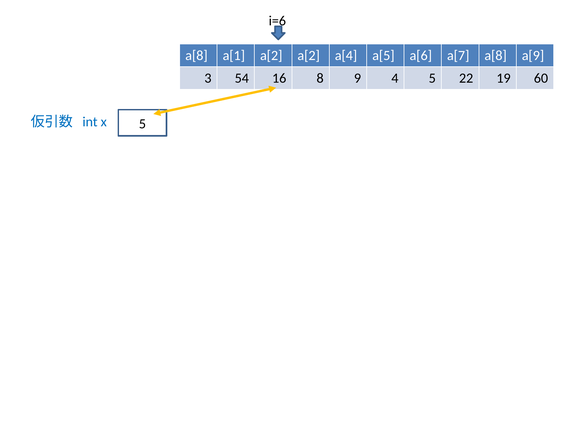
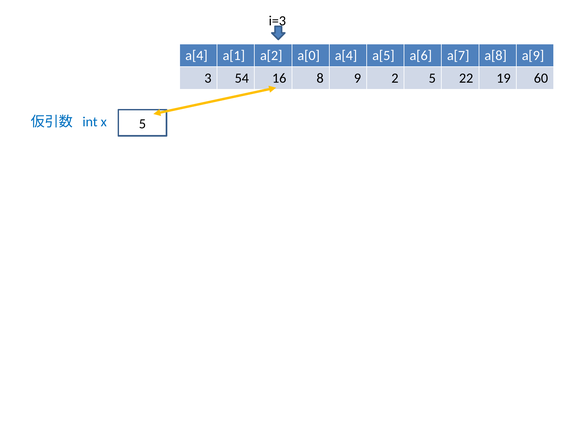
i=6: i=6 -> i=3 (277, 21)
a[8: a[8 -> a[4 (196, 55)
a[2 a[2: a[2 -> a[0 (309, 55)
4: 4 -> 2 (395, 78)
